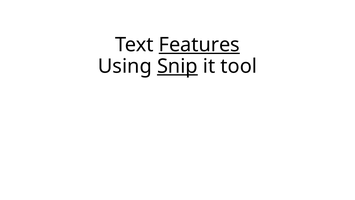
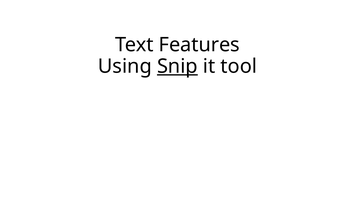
Features underline: present -> none (199, 45)
